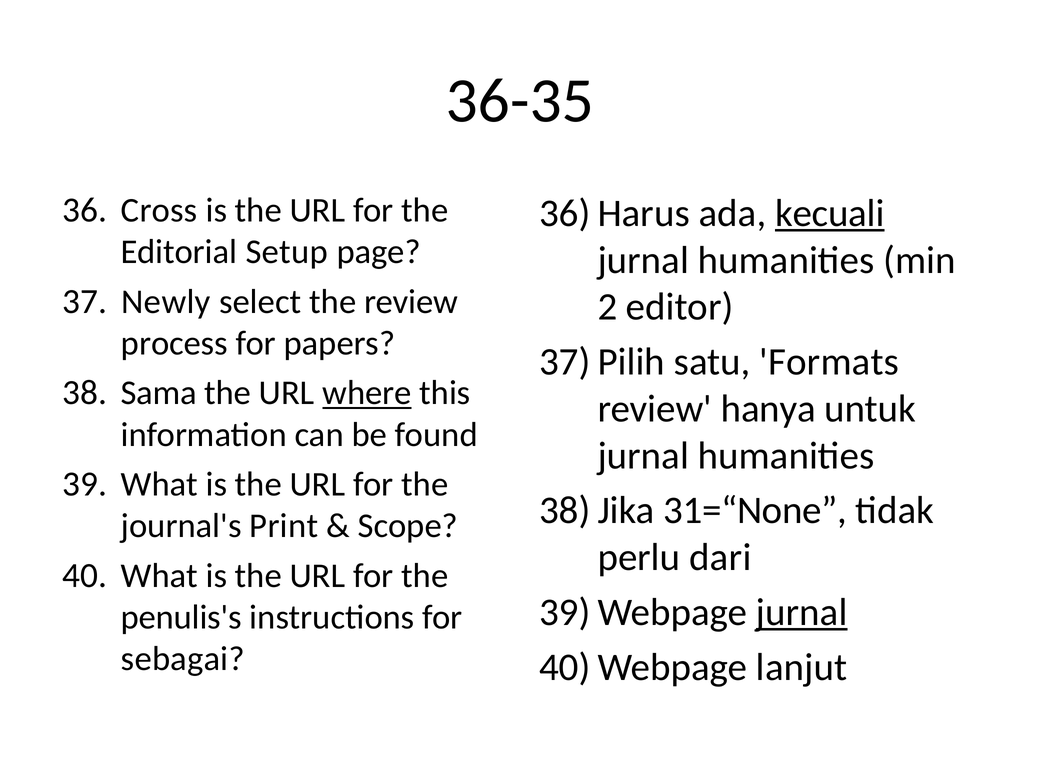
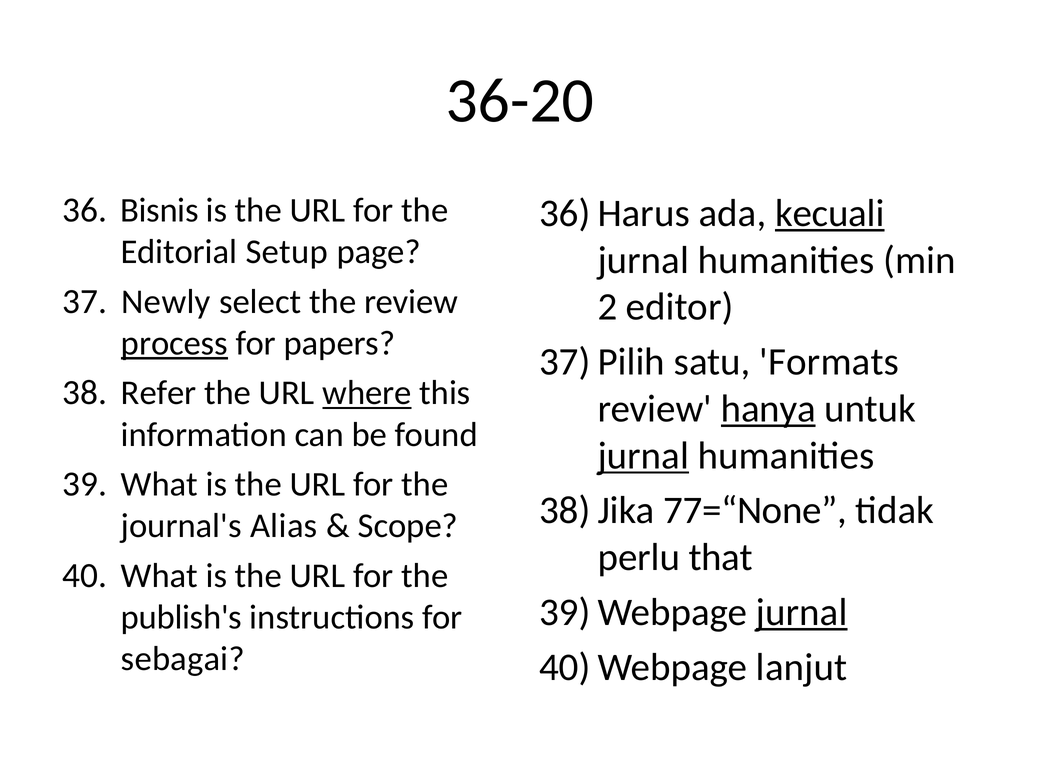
36-35: 36-35 -> 36-20 (520, 101)
Cross: Cross -> Bisnis (159, 210)
process underline: none -> present (174, 343)
Sama: Sama -> Refer (159, 393)
hanya underline: none -> present (768, 409)
jurnal underline: none -> present (643, 456)
31=“None: 31=“None -> 77=“None (755, 511)
Print: Print -> Alias (284, 526)
dari: dari -> that (721, 557)
penulis's: penulis's -> publish's (181, 617)
